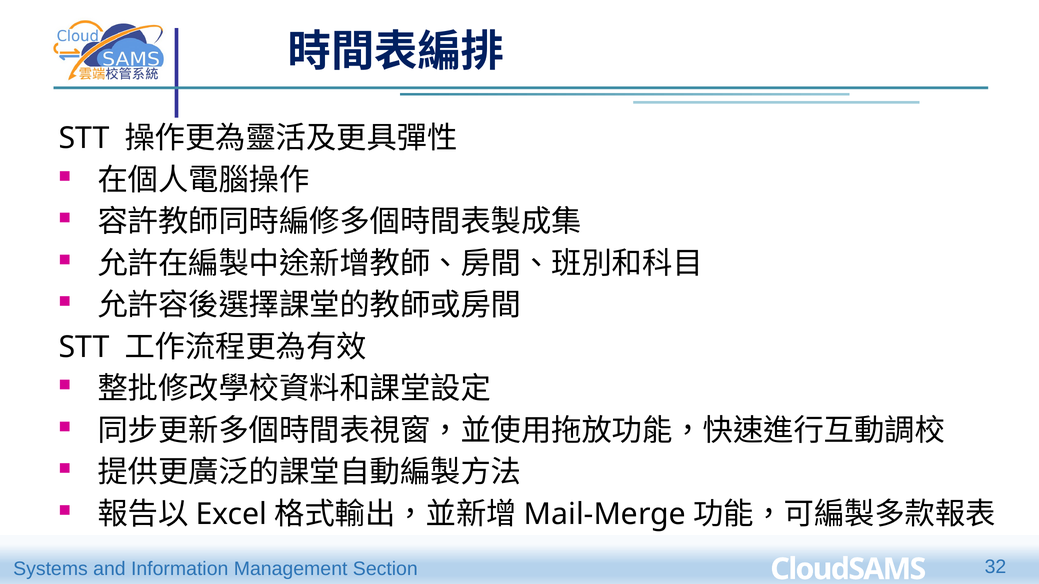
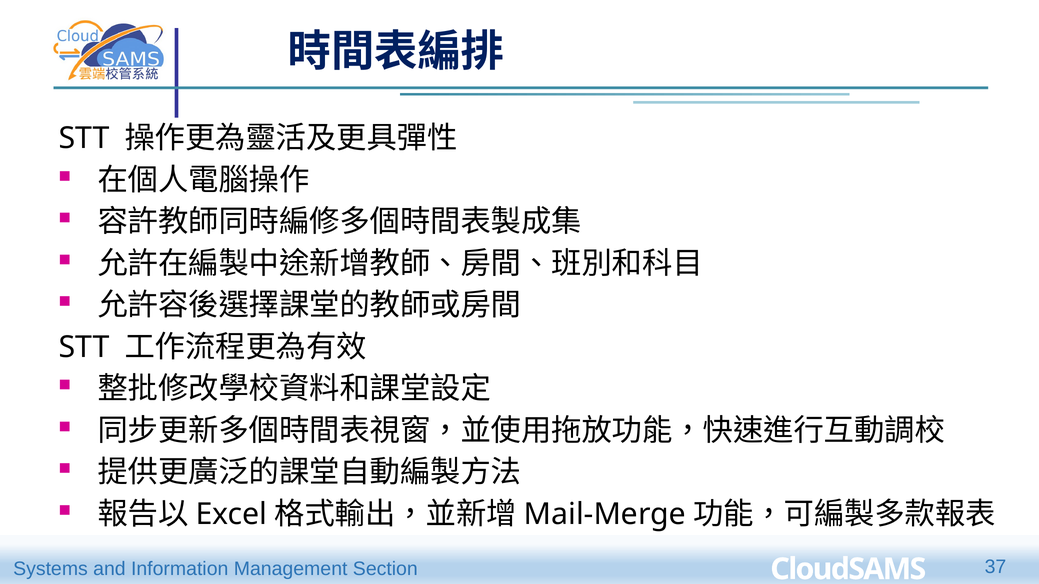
32: 32 -> 37 (995, 567)
